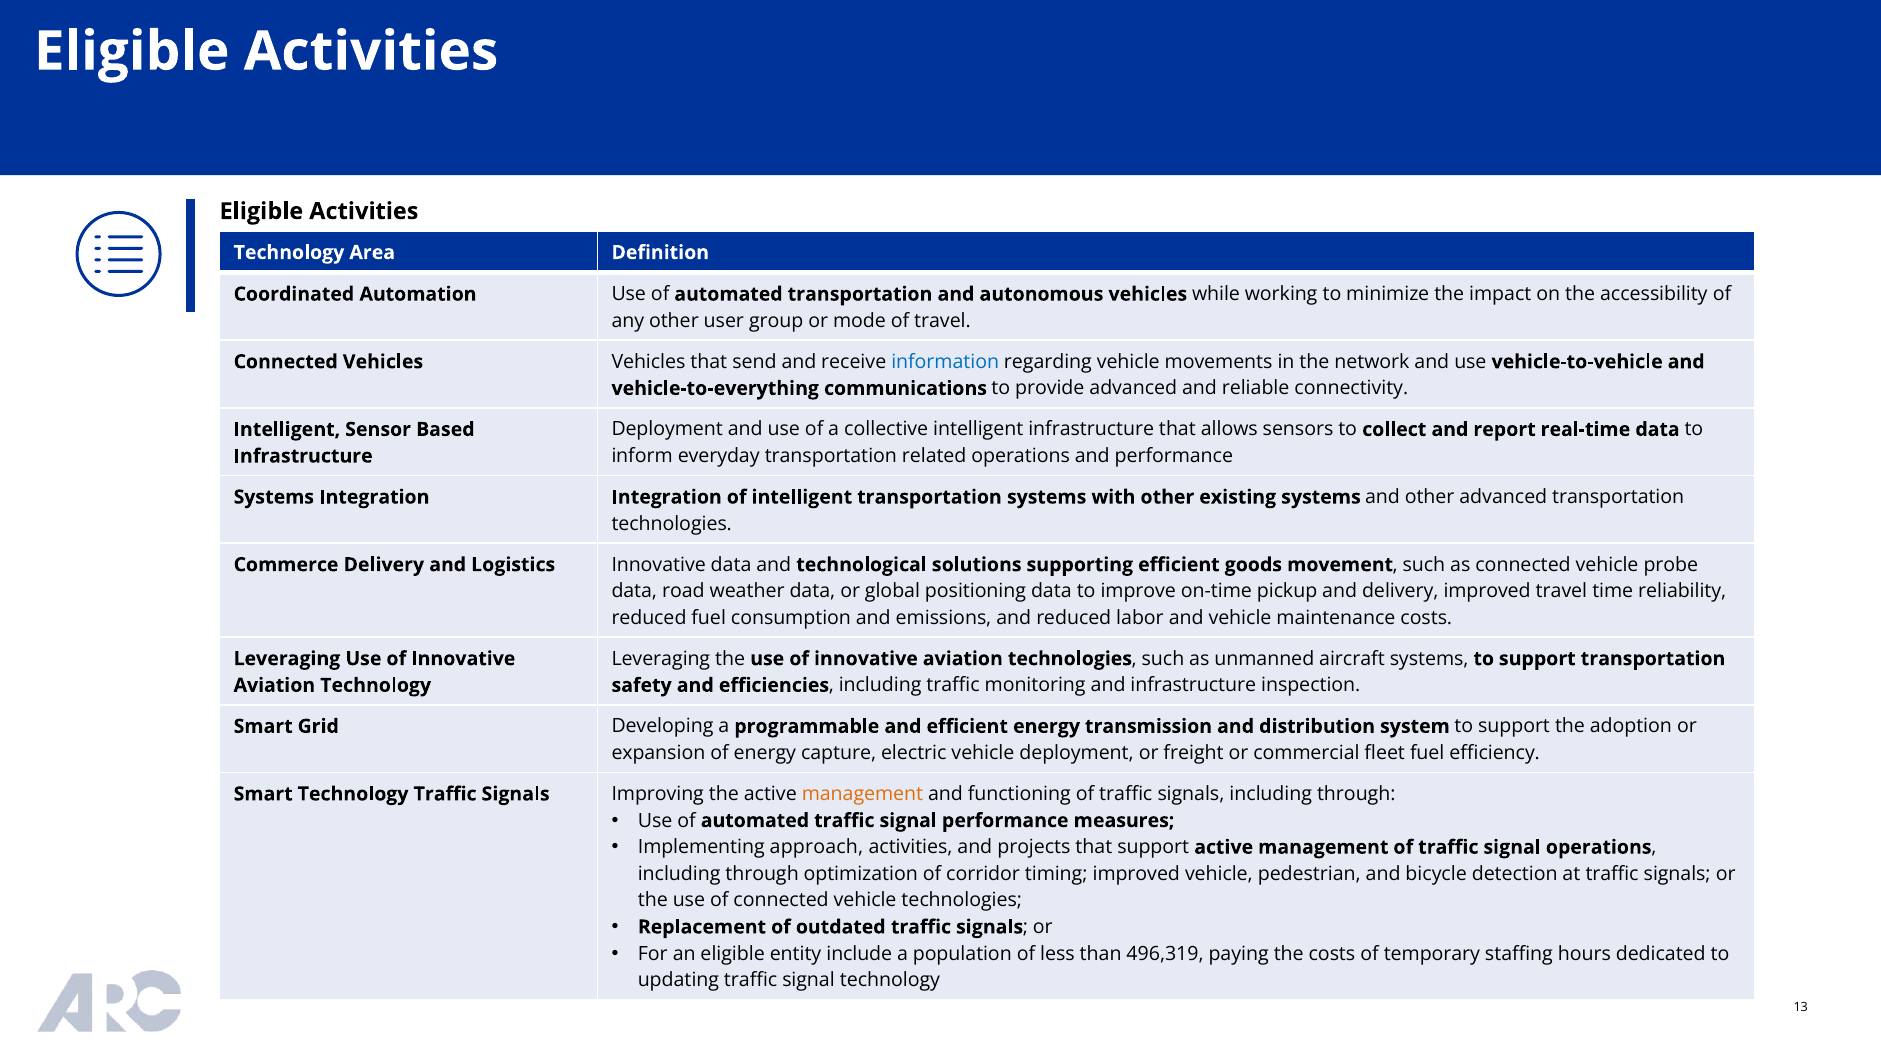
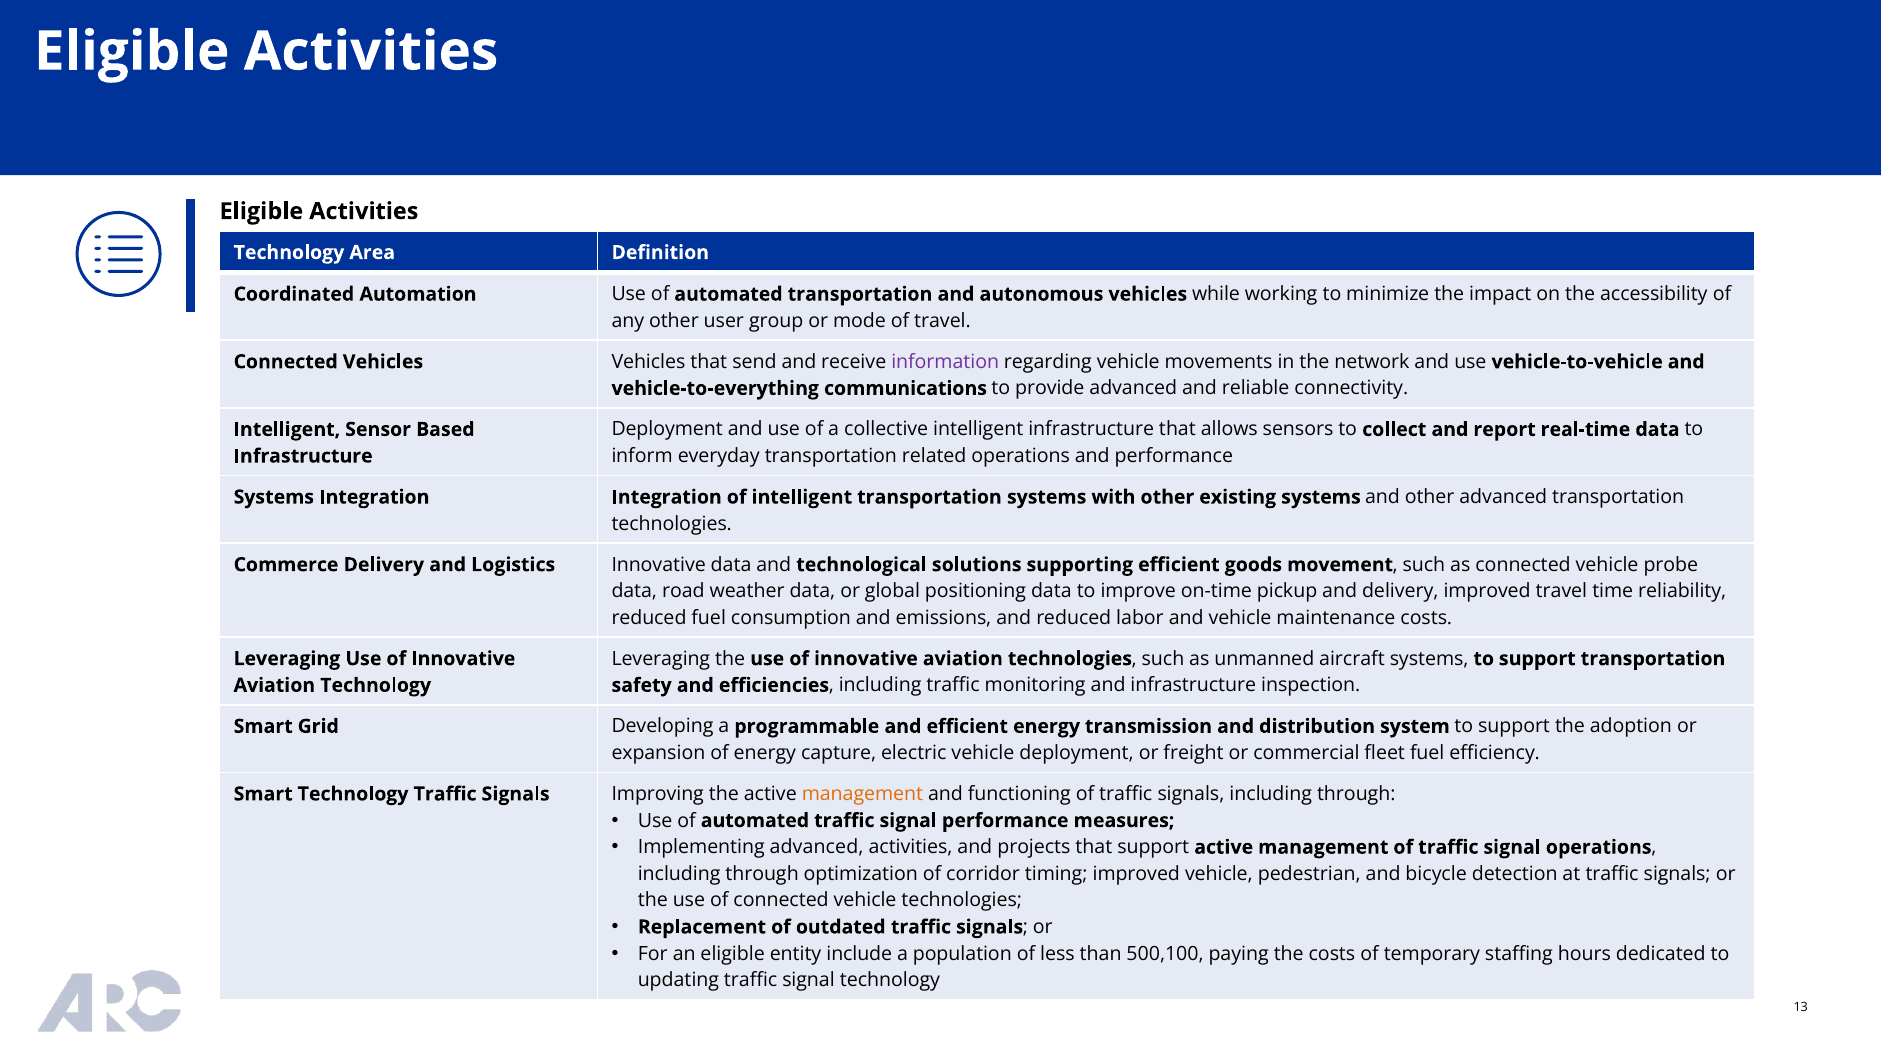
information colour: blue -> purple (945, 362)
Implementing approach: approach -> advanced (817, 847)
496,319: 496,319 -> 500,100 (1165, 954)
